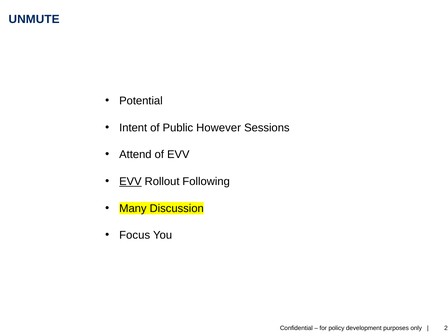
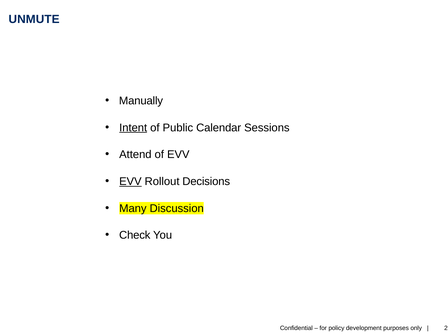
Potential: Potential -> Manually (141, 101)
Intent underline: none -> present (133, 128)
However: However -> Calendar (219, 128)
Following: Following -> Decisions (206, 181)
Focus: Focus -> Check (135, 235)
